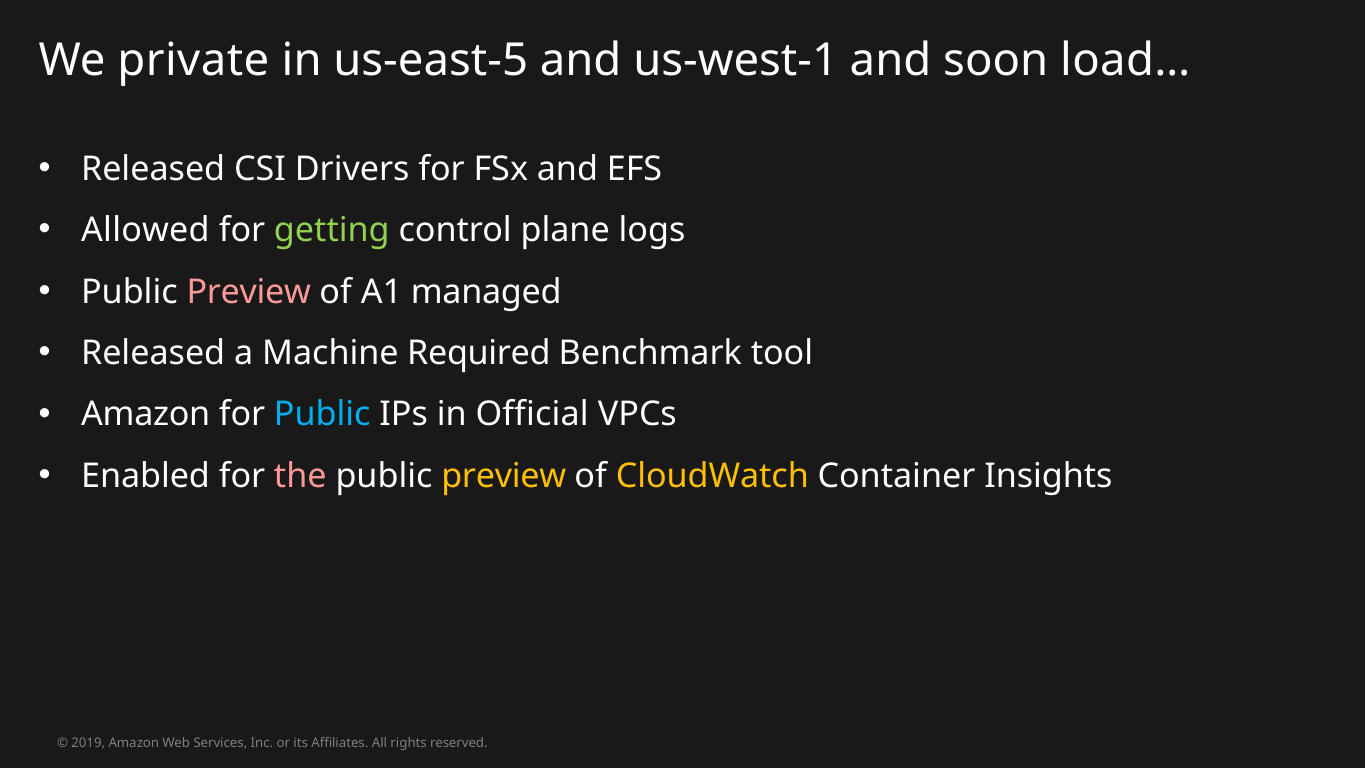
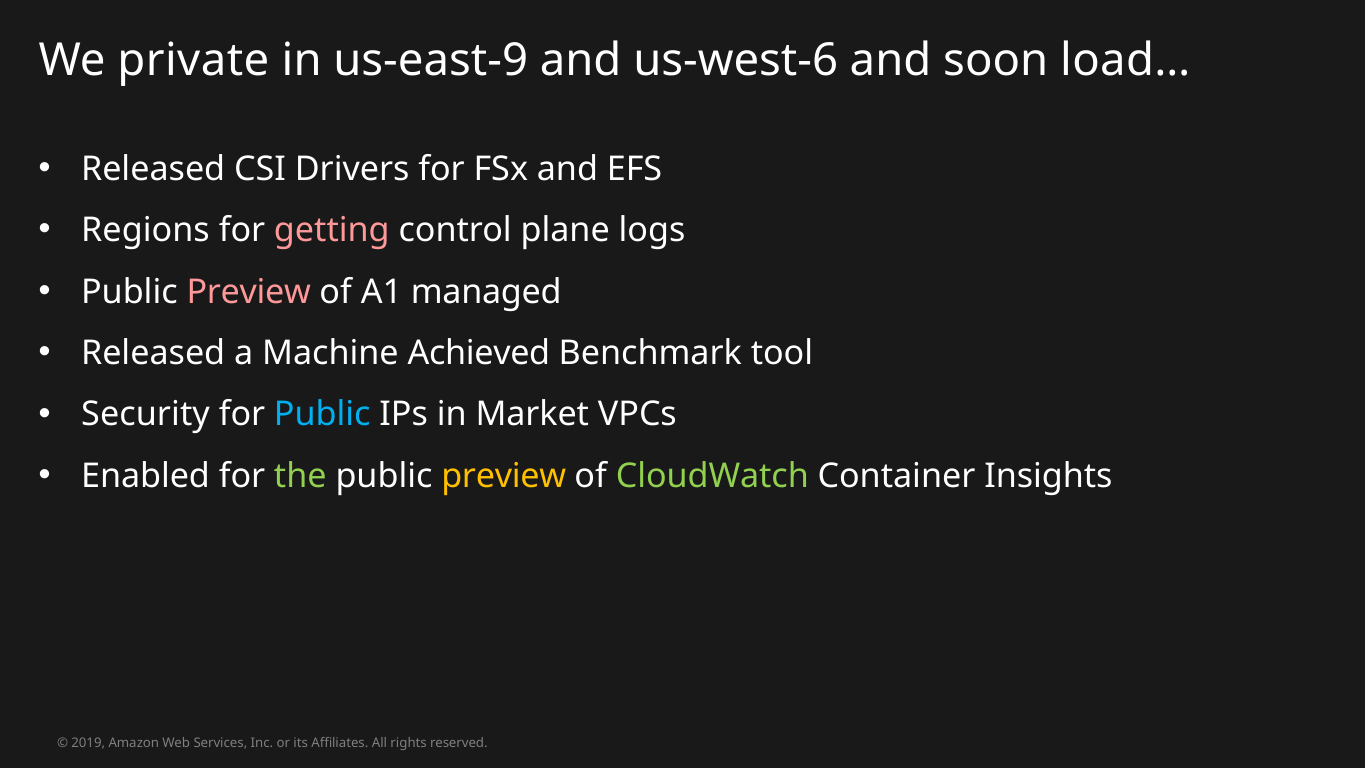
us-east-5: us-east-5 -> us-east-9 (431, 60)
us-west-1: us-west-1 -> us-west-6 (736, 60)
Allowed: Allowed -> Regions (146, 230)
getting colour: light green -> pink (332, 230)
Required: Required -> Achieved (479, 353)
Amazon: Amazon -> Security (146, 415)
Official: Official -> Market (532, 415)
the colour: pink -> light green (300, 476)
CloudWatch colour: yellow -> light green (712, 476)
